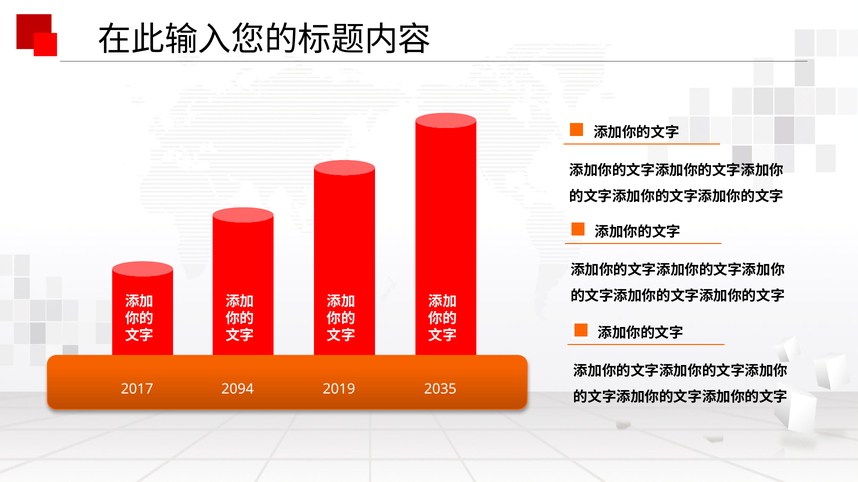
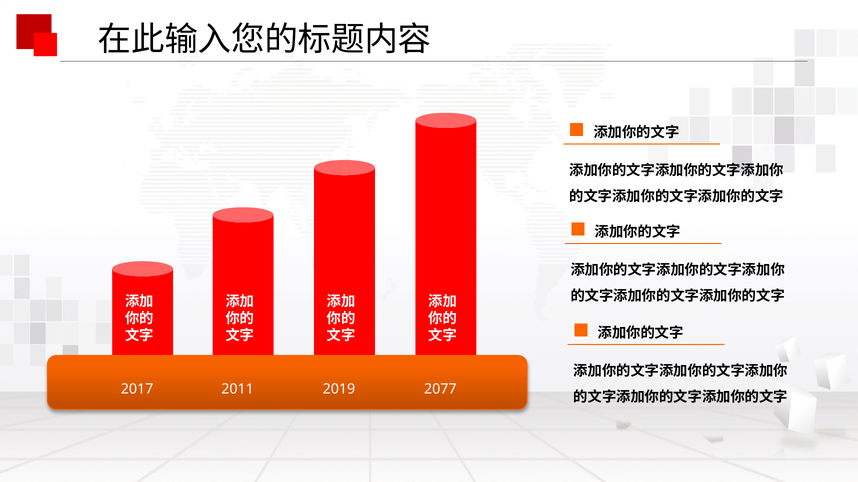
2094: 2094 -> 2011 (238, 389)
2035: 2035 -> 2077 (440, 389)
